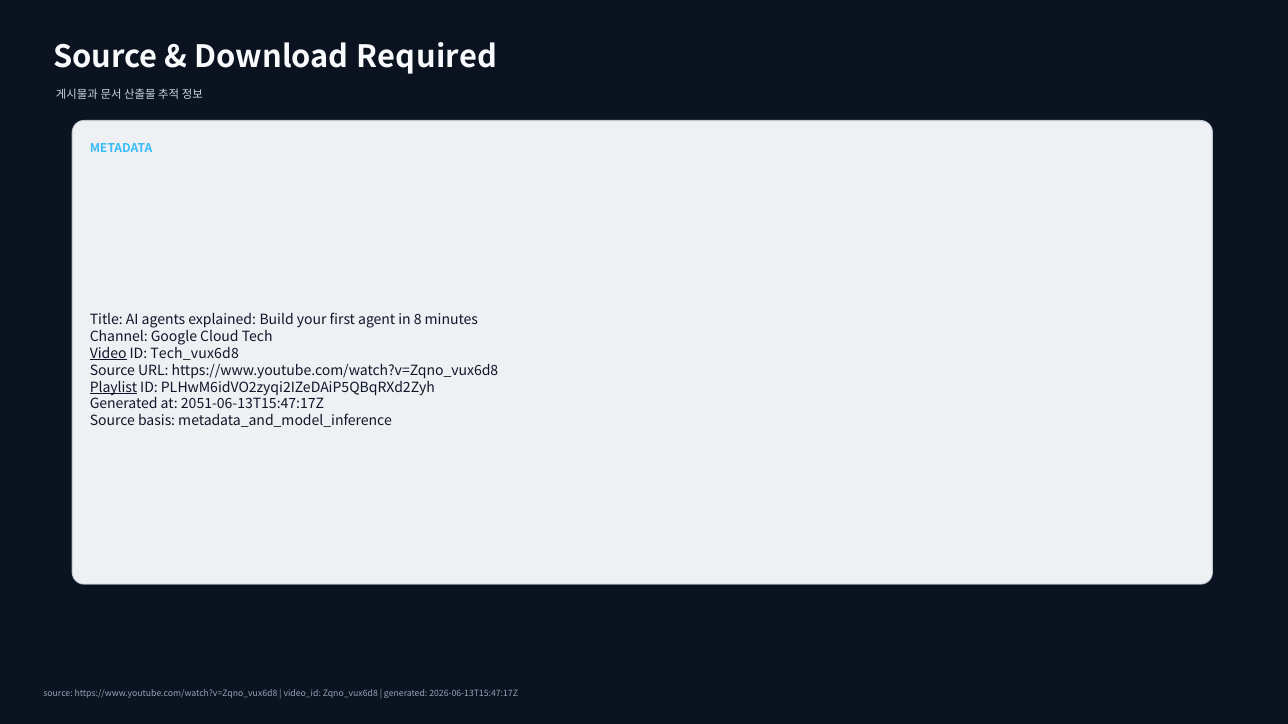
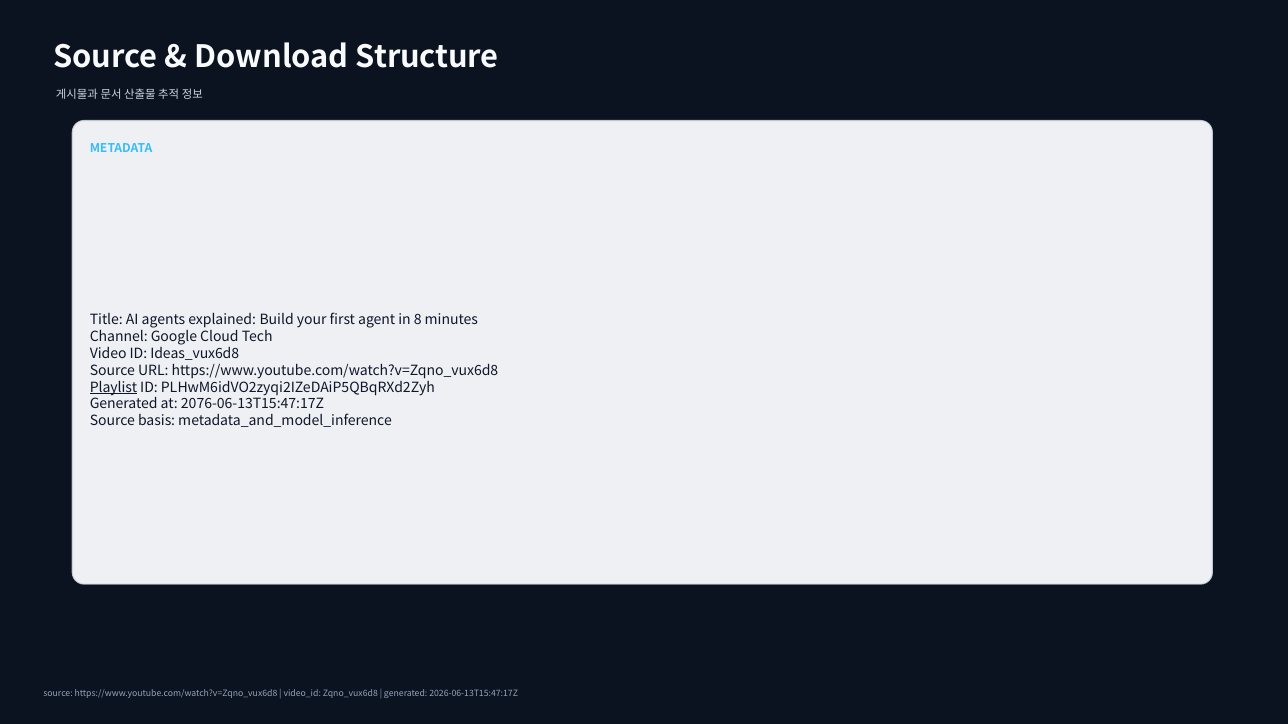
Required: Required -> Structure (427, 58)
Video underline: present -> none (108, 354)
Tech_vux6d8: Tech_vux6d8 -> Ideas_vux6d8 (195, 354)
2051-06-13T15:47:17Z: 2051-06-13T15:47:17Z -> 2076-06-13T15:47:17Z (253, 404)
